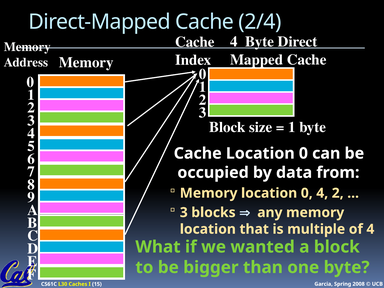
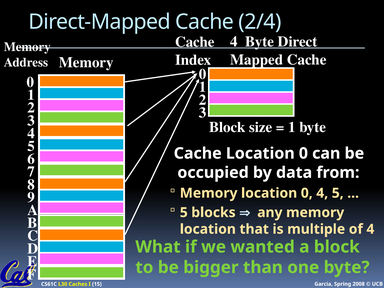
0 4 2: 2 -> 5 (338, 193)
3: 3 -> 5 (184, 213)
